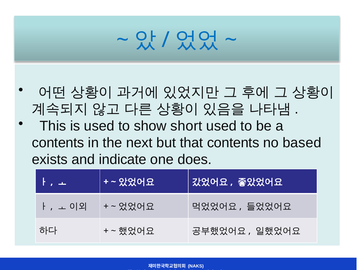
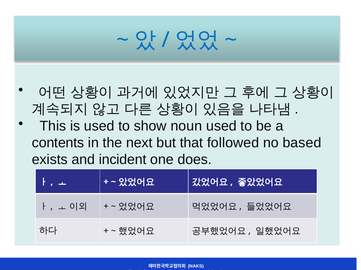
short: short -> noun (186, 126)
that contents: contents -> followed (233, 143)
indicate: indicate -> incident (123, 160)
